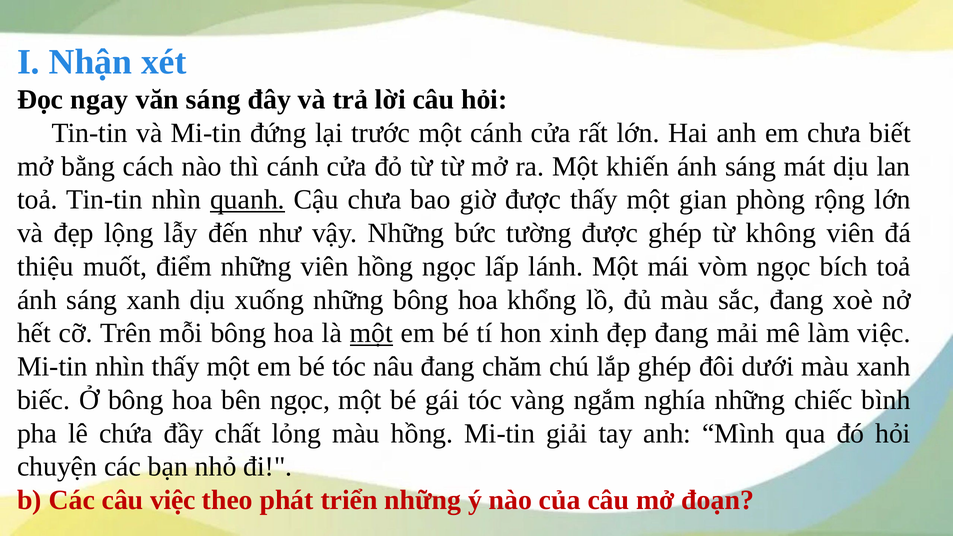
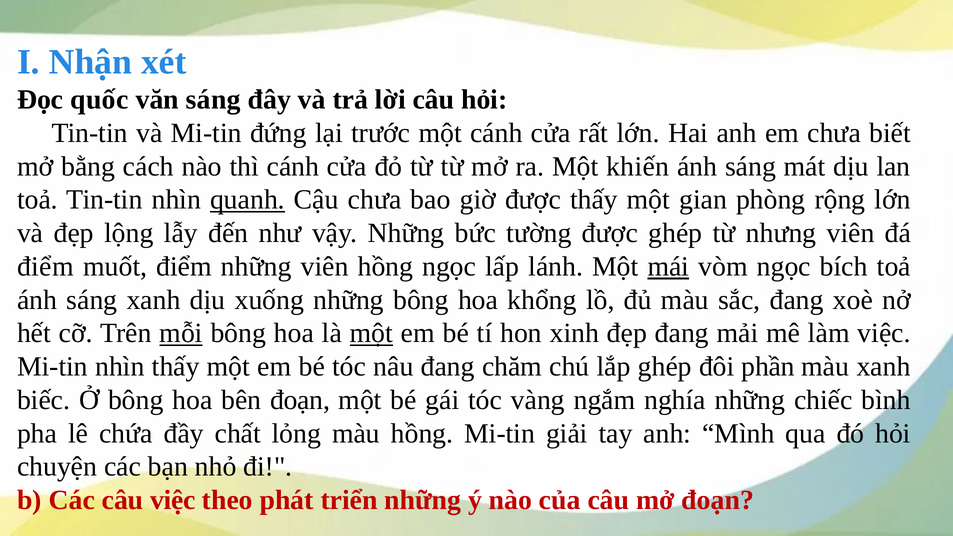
ngay: ngay -> quốc (99, 100)
không: không -> nhưng (781, 233)
thiệu: thiệu -> điểm (45, 267)
mái underline: none -> present (668, 267)
mỗi underline: none -> present (181, 333)
dưới: dưới -> phần (768, 367)
bên ngọc: ngọc -> đoạn (300, 400)
